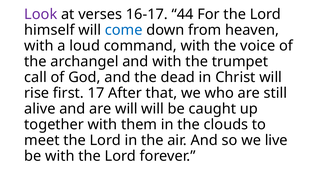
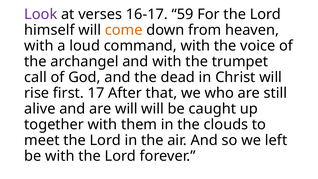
44: 44 -> 59 (183, 14)
come colour: blue -> orange (124, 30)
live: live -> left (276, 140)
